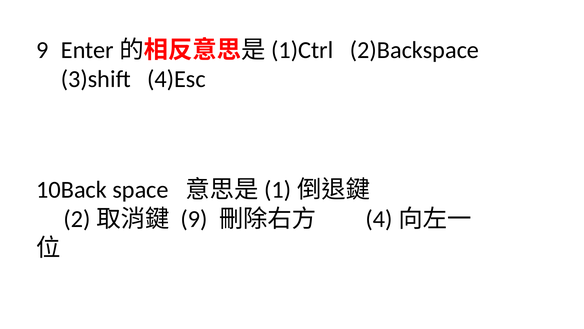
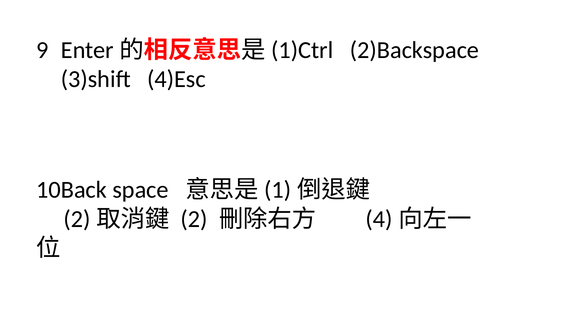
9: 9 -> 2 (194, 219)
